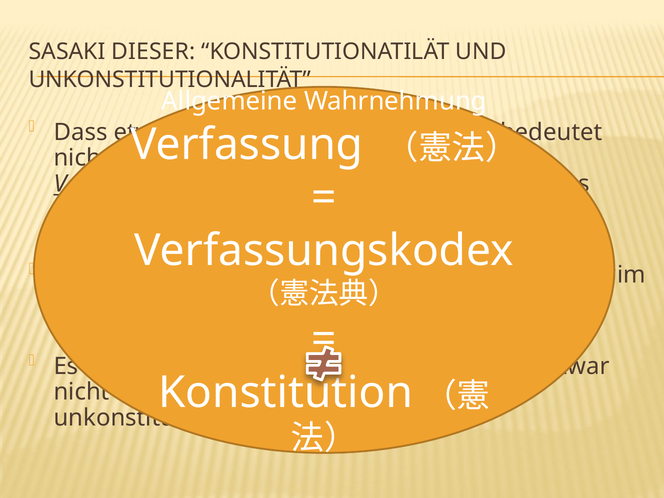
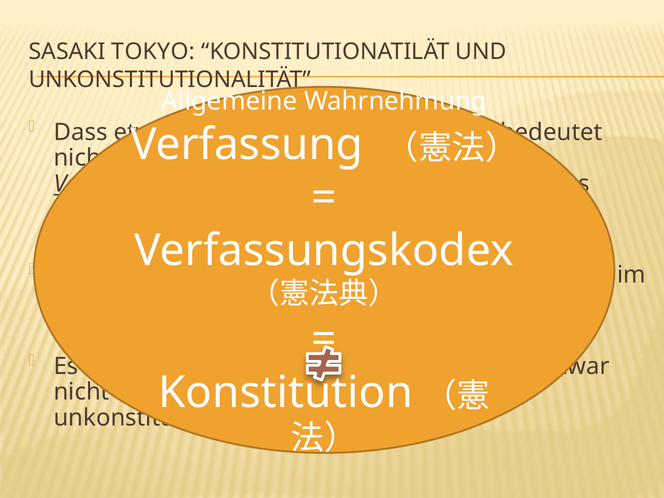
DIESER: DIESER -> TOKYO (153, 52)
